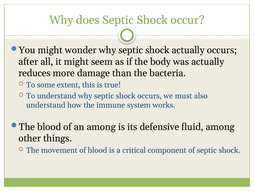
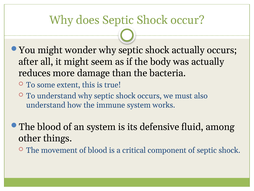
an among: among -> system (101, 127)
